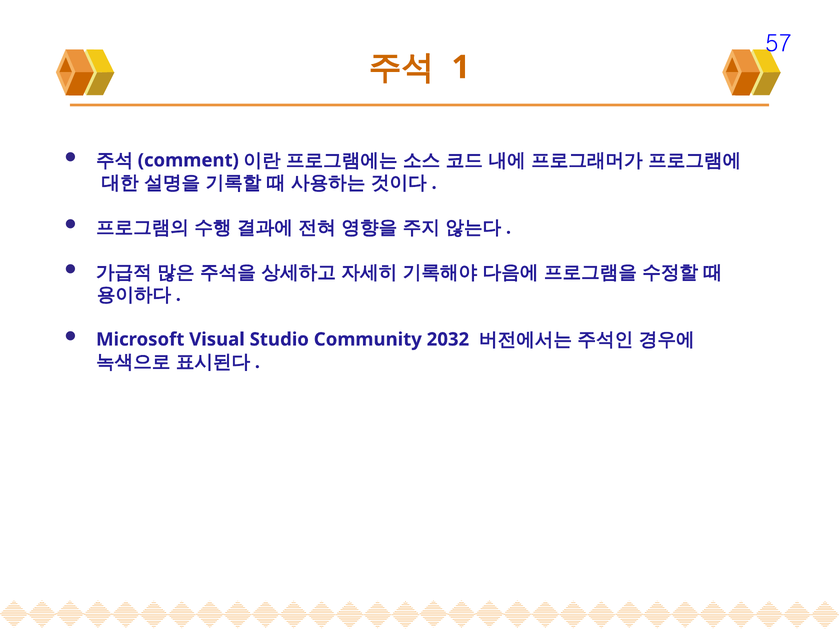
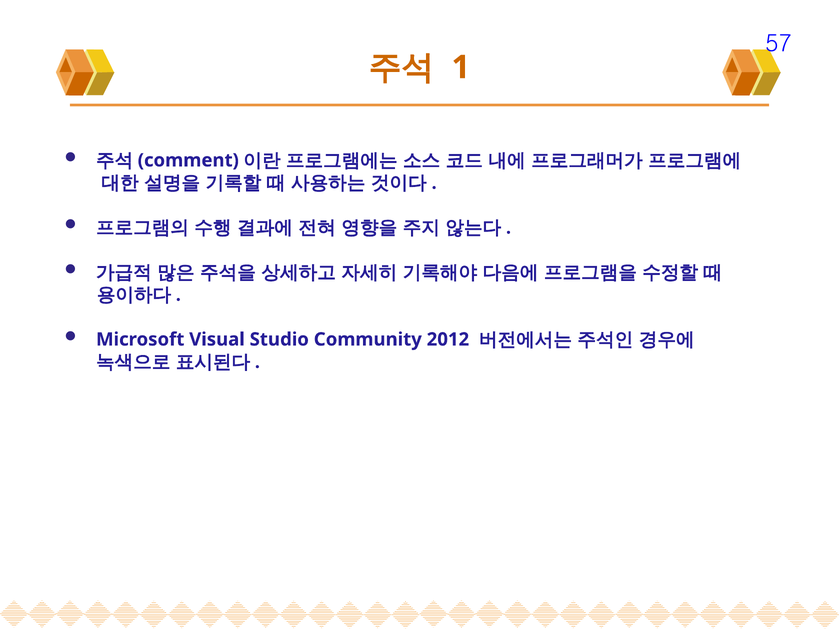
2032: 2032 -> 2012 (448, 339)
